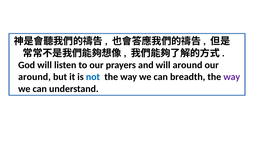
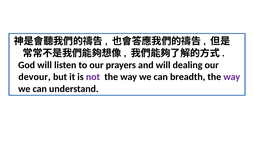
will around: around -> dealing (188, 65)
around: around -> devour (34, 77)
not colour: blue -> purple (93, 77)
